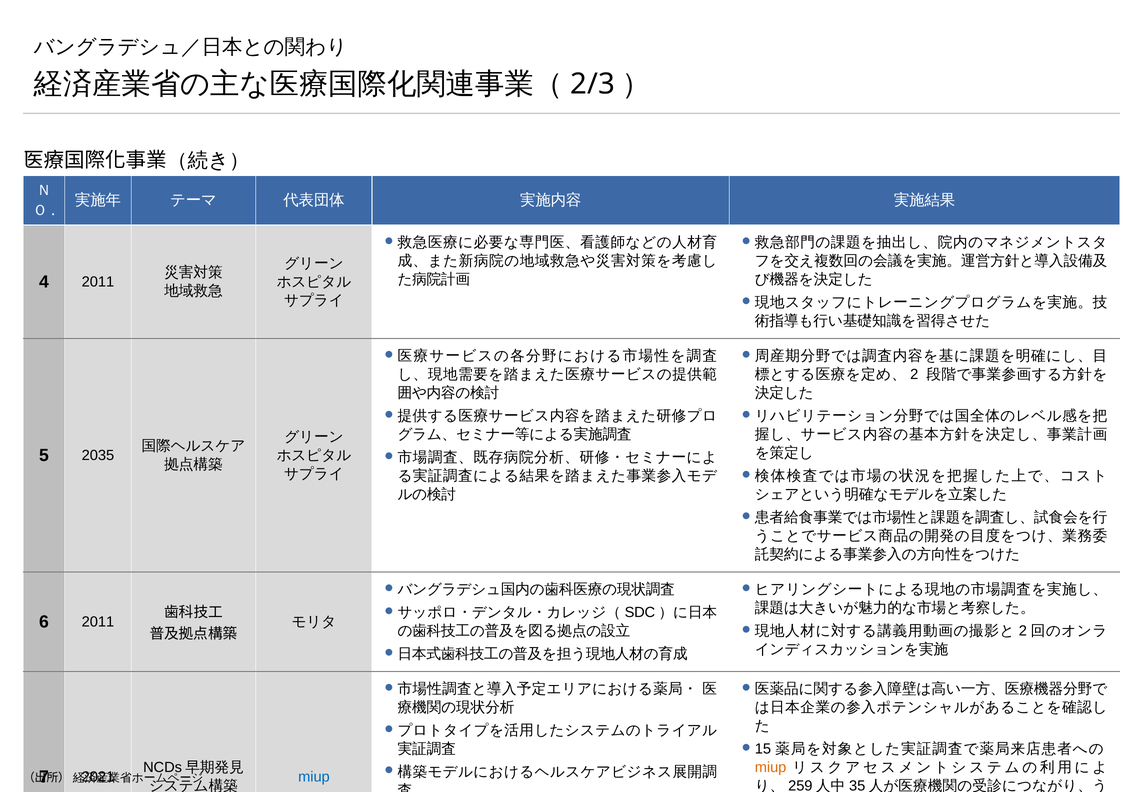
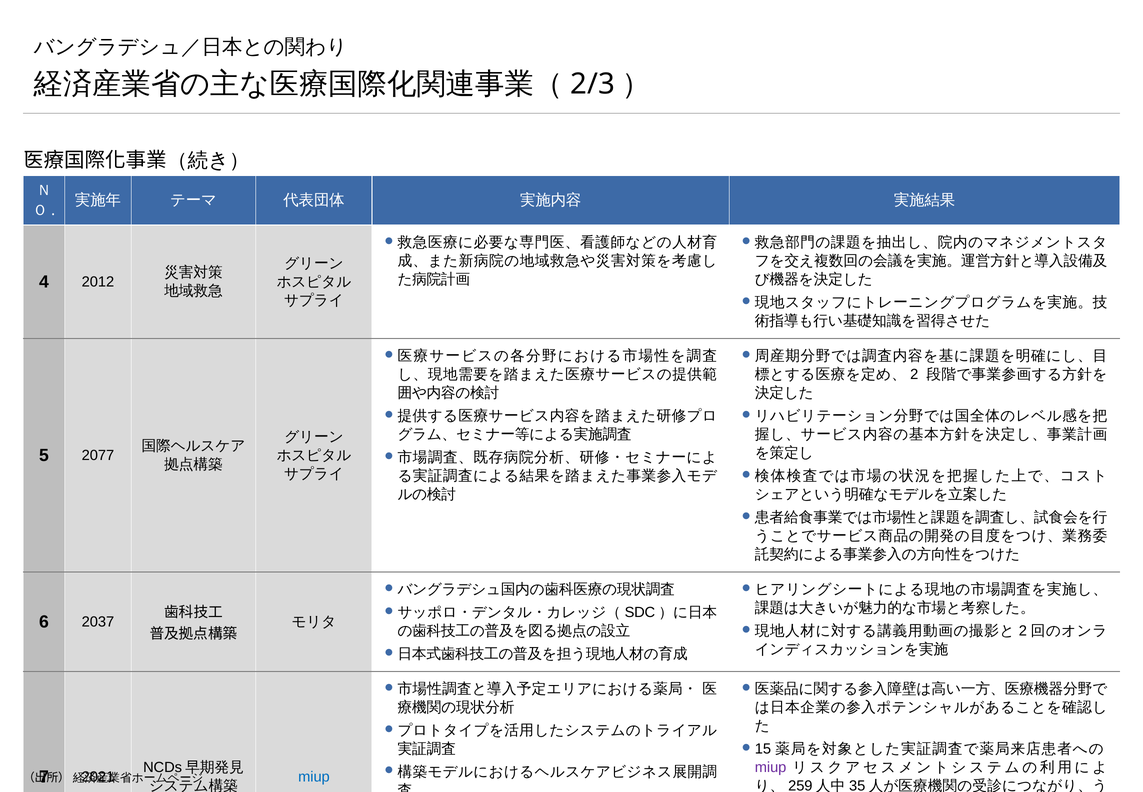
4 2011: 2011 -> 2012 (98, 282)
2035: 2035 -> 2077 (98, 455)
6 2011: 2011 -> 2037 (98, 621)
miup colour: orange -> purple (771, 767)
